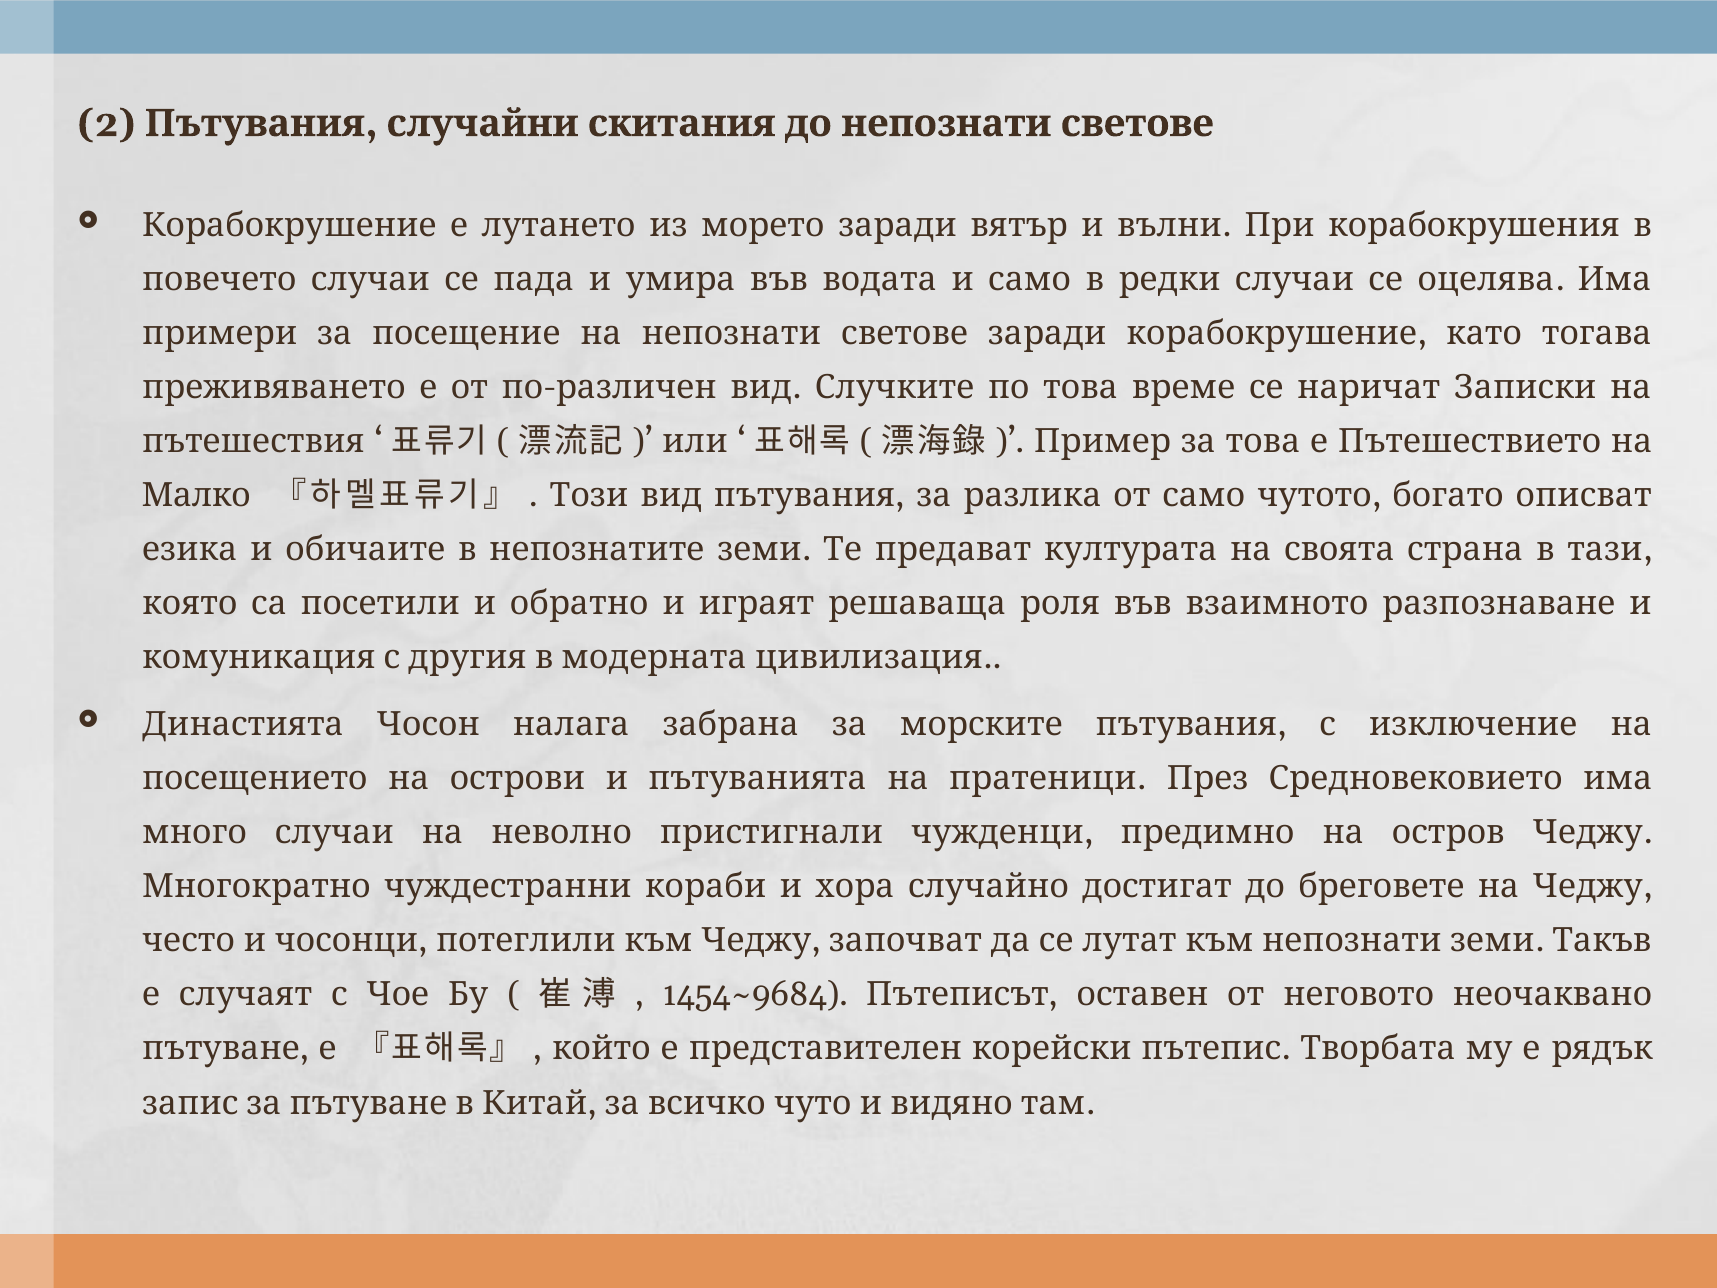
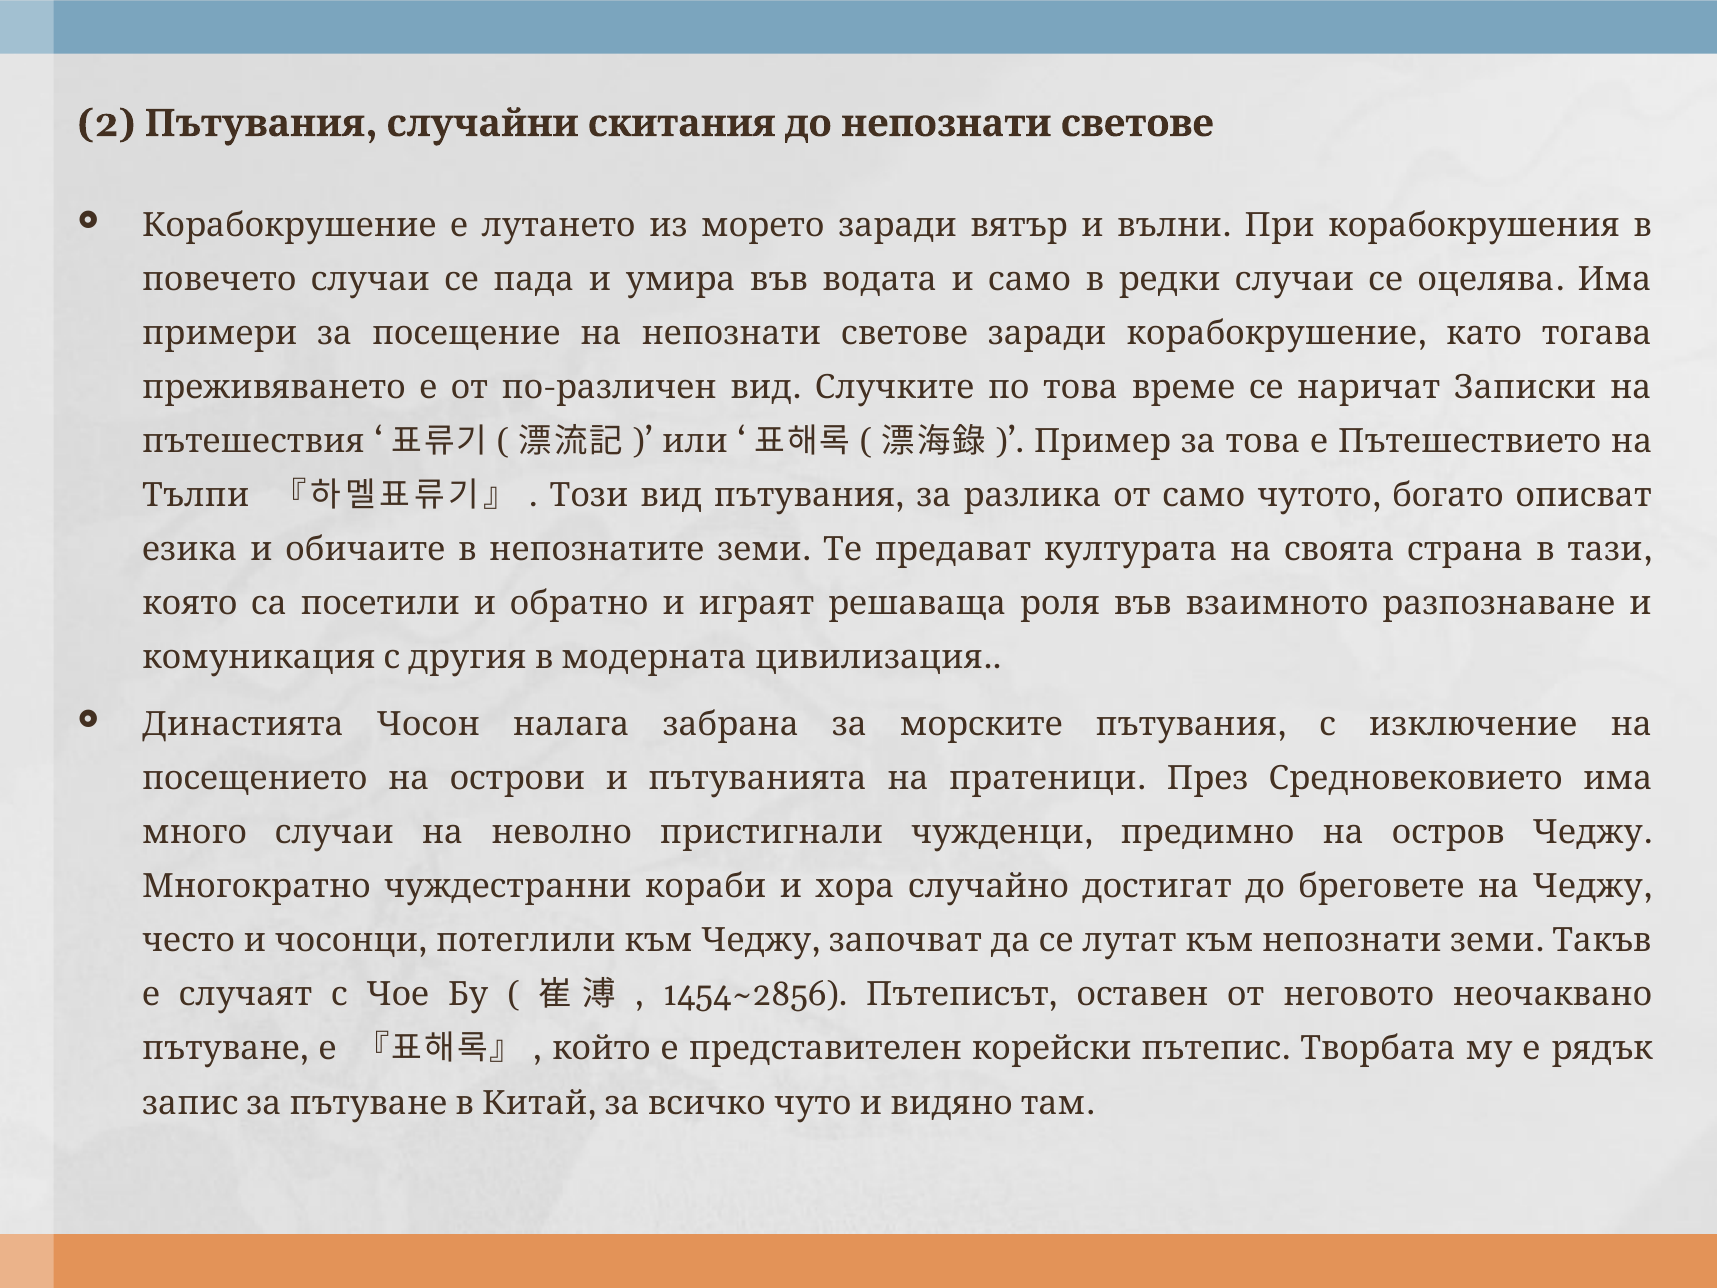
Малко: Малко -> Тълпи (196, 495)
1454~9684: 1454~9684 -> 1454~2856 (755, 995)
